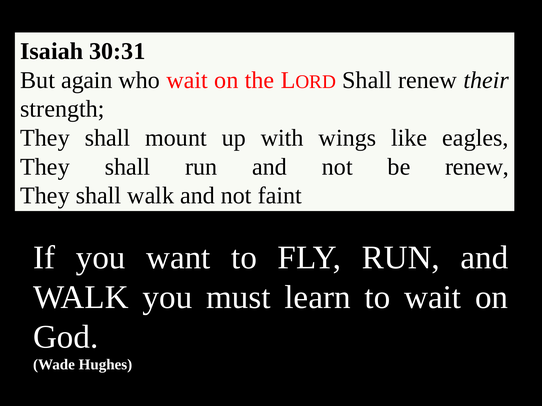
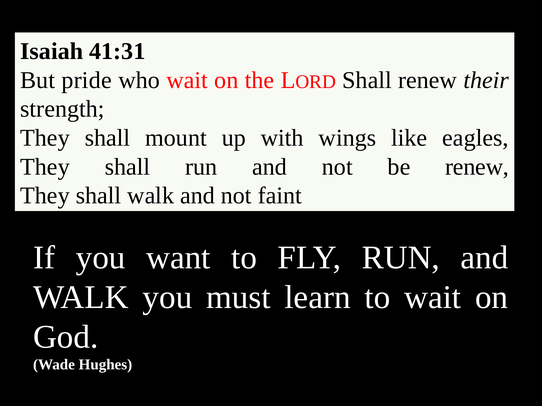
30:31: 30:31 -> 41:31 (117, 51)
again: again -> pride (87, 80)
